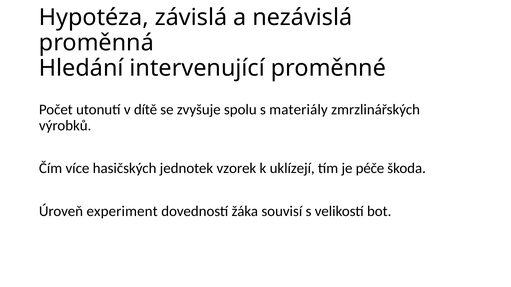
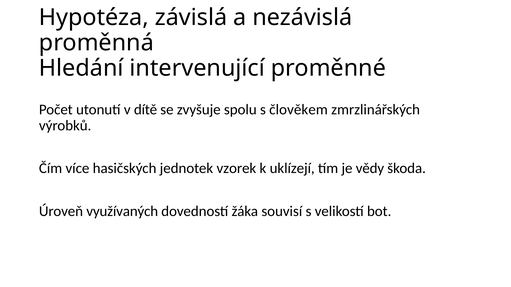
materiály: materiály -> člověkem (298, 110)
péče: péče -> vědy (370, 169)
experiment: experiment -> využívaných (122, 211)
